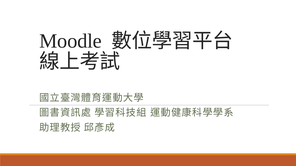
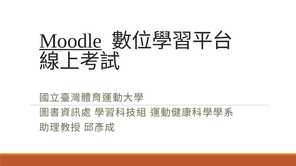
Moodle underline: none -> present (71, 41)
